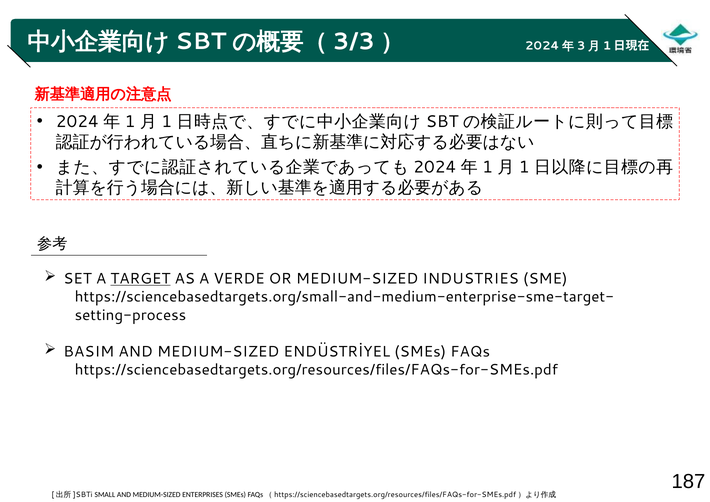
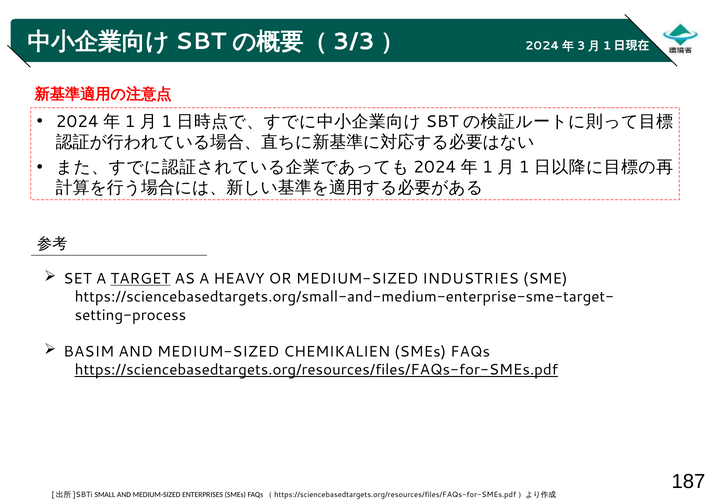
VERDE: VERDE -> HEAVY (239, 279)
ENDÜSTRİYEL: ENDÜSTRİYEL -> CHEMIKALIEN (337, 352)
https://sciencebasedtargets.org/resources/files/FAQs-for-SMEs.pdf underline: none -> present (316, 370)
